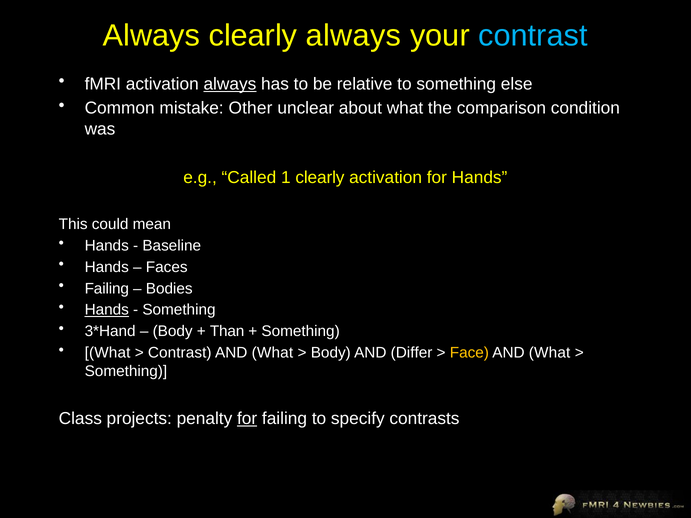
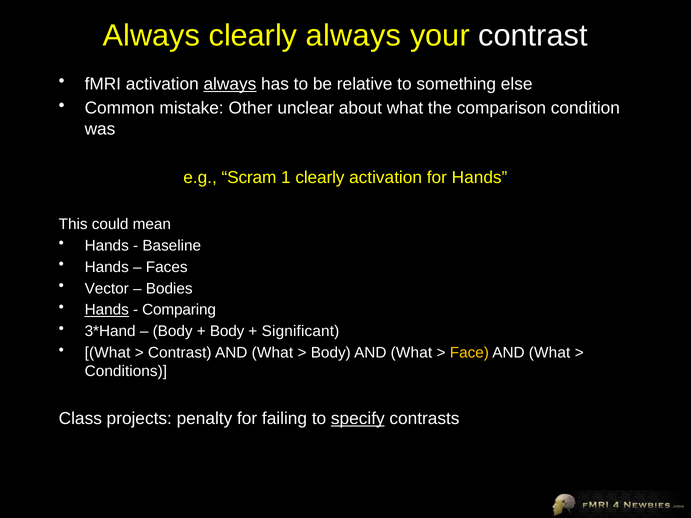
contrast colour: light blue -> white (533, 36)
Called: Called -> Scram (249, 177)
Failing: Failing -> Vector (107, 289)
Something: Something -> Comparing (179, 310)
Than: Than -> Body (227, 332)
Something: Something -> Significant (301, 332)
Body AND Differ: Differ -> What (411, 353)
Something: Something -> Conditions (126, 371)
for underline: present -> none (247, 419)
specify underline: none -> present (358, 419)
